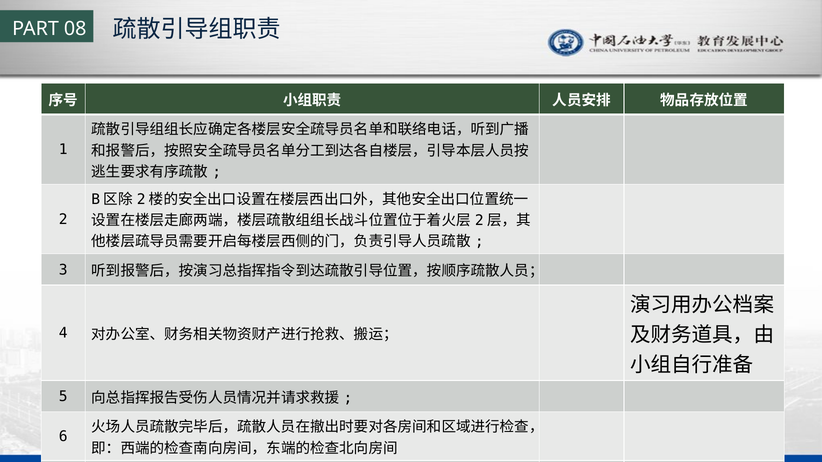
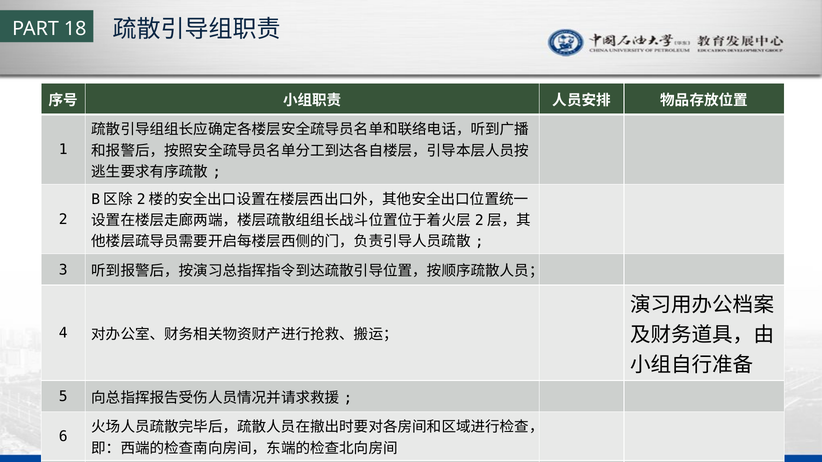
08: 08 -> 18 (75, 29)
